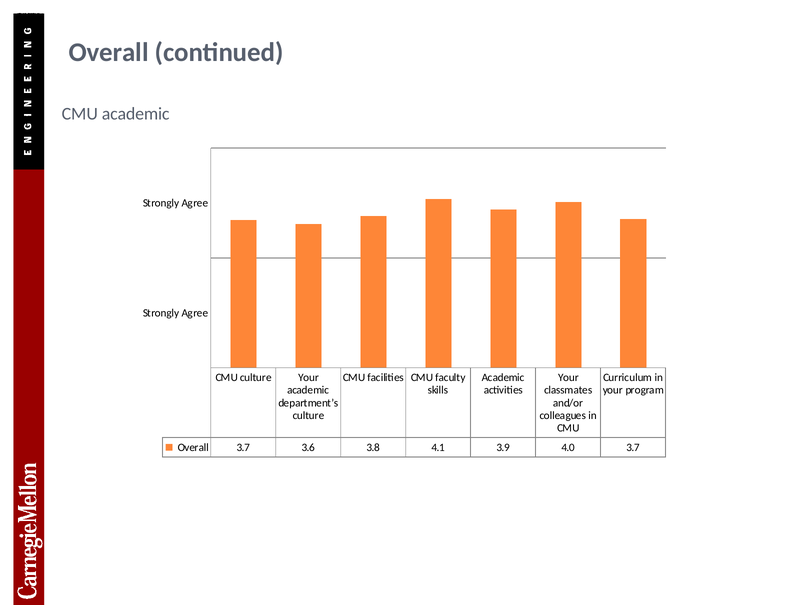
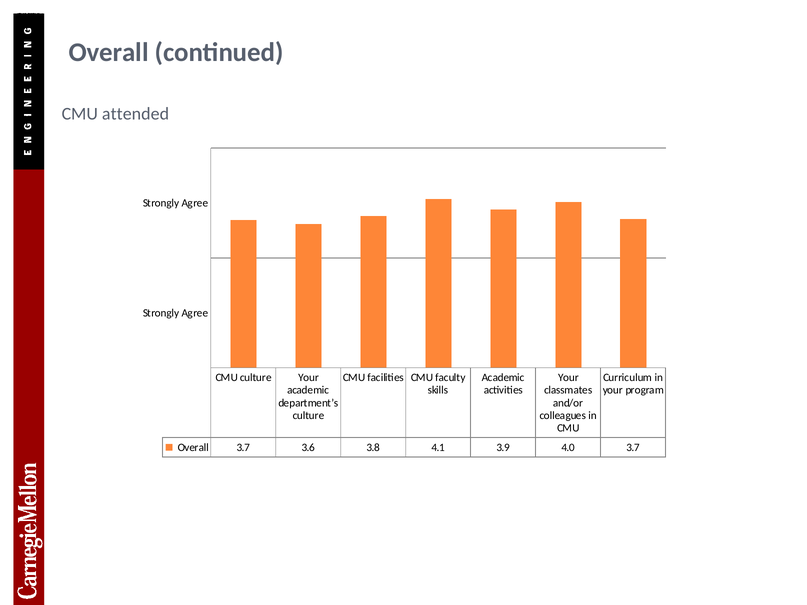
CMU academic: academic -> attended (136, 114)
